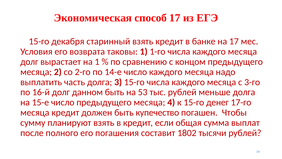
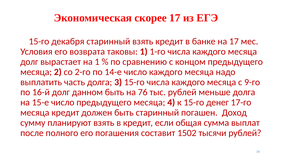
способ: способ -> скорее (151, 18)
3-го: 3-го -> 9-го (252, 82)
53: 53 -> 76 (143, 92)
быть купечество: купечество -> старинный (157, 112)
Чтобы: Чтобы -> Доход (234, 112)
1802: 1802 -> 1502 (187, 133)
